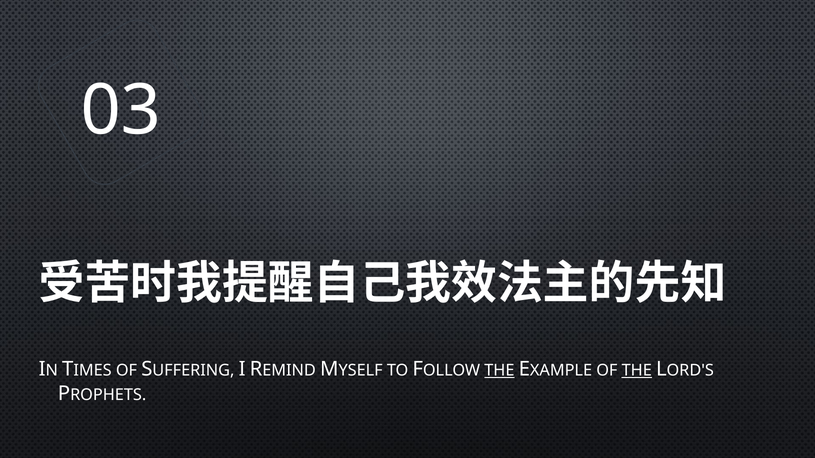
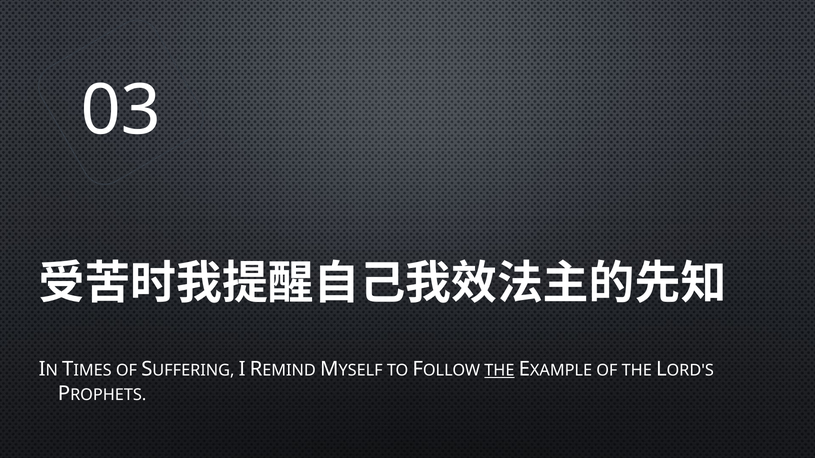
THE underline: present -> none (637, 371)
